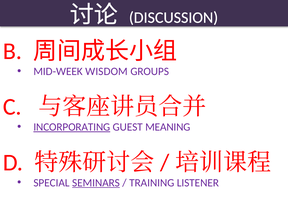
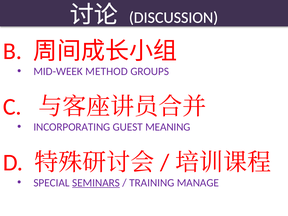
WISDOM: WISDOM -> METHOD (107, 71)
INCORPORATING underline: present -> none (72, 127)
LISTENER: LISTENER -> MANAGE (198, 183)
